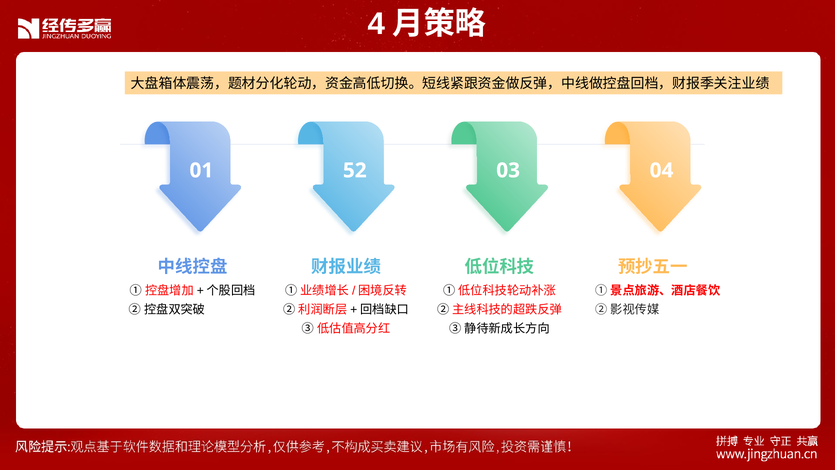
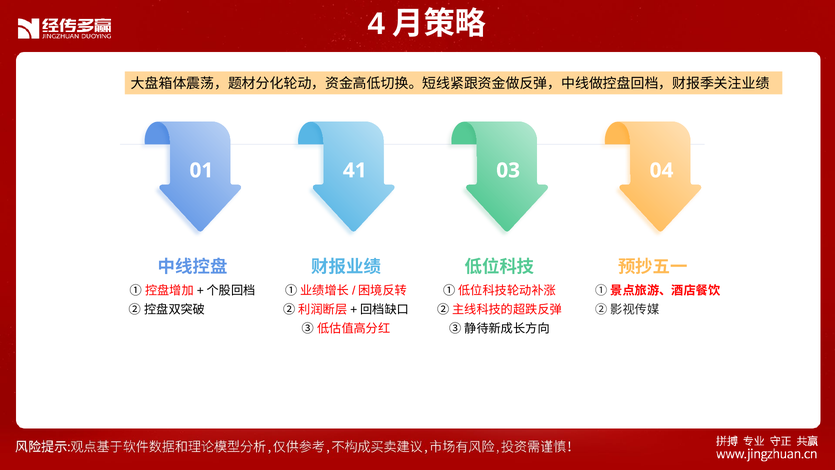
52: 52 -> 41 (355, 170)
